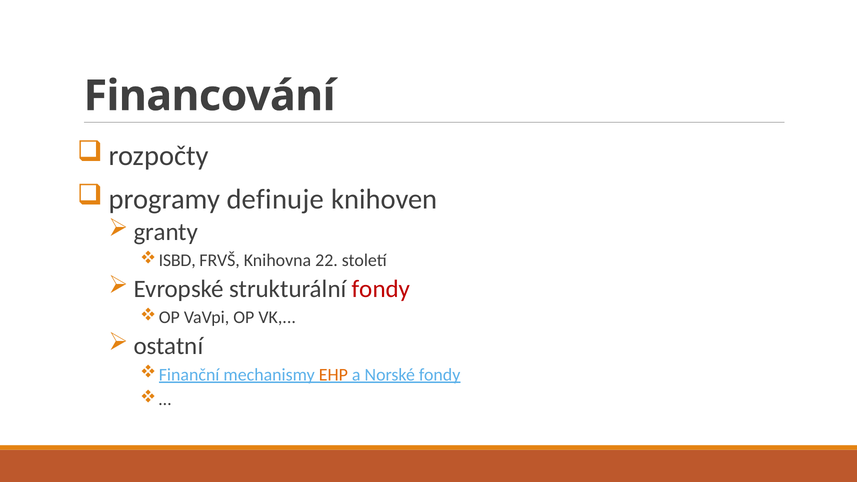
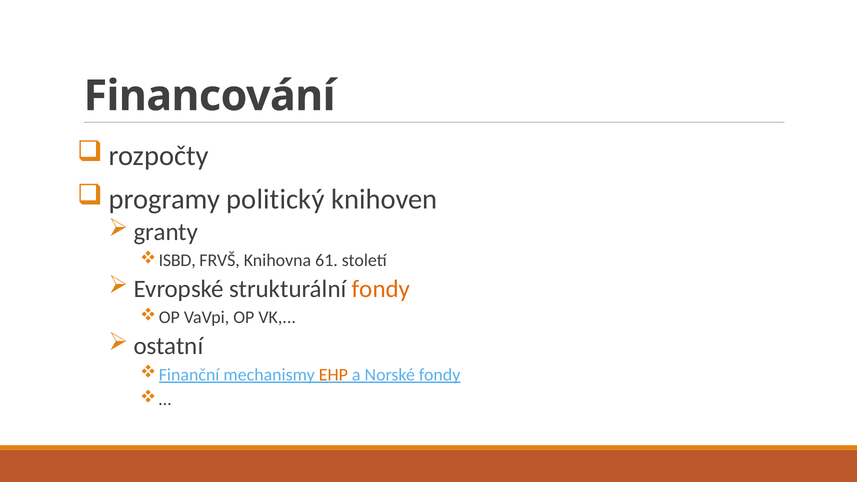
definuje: definuje -> politický (275, 199)
22: 22 -> 61 (327, 260)
fondy colour: red -> orange (381, 289)
